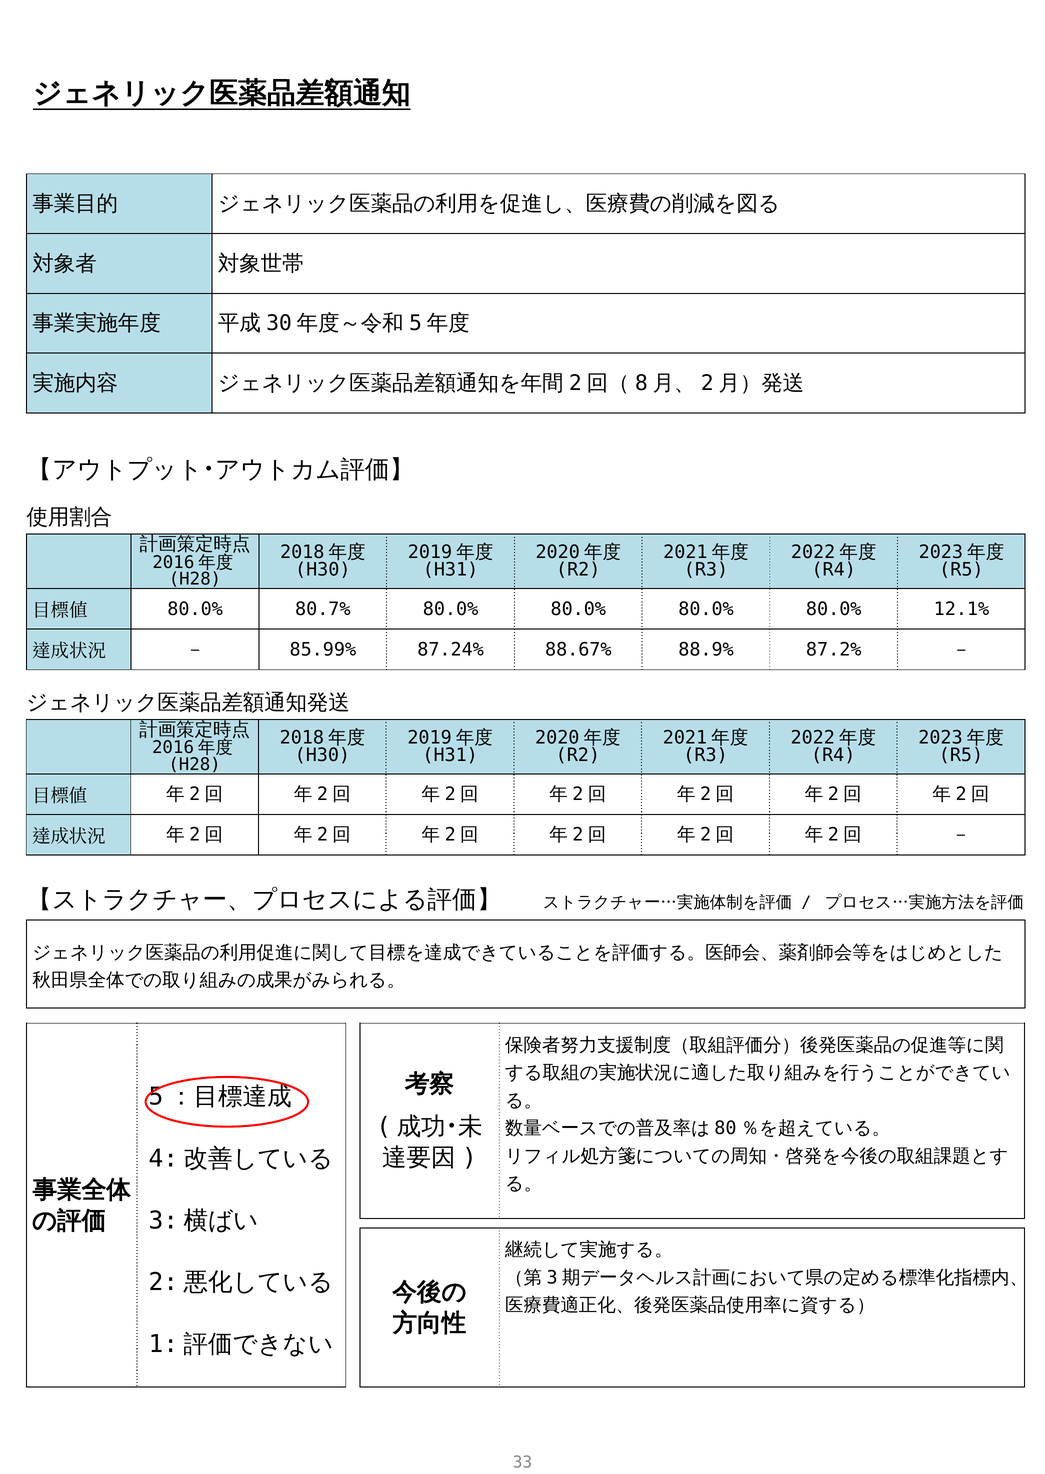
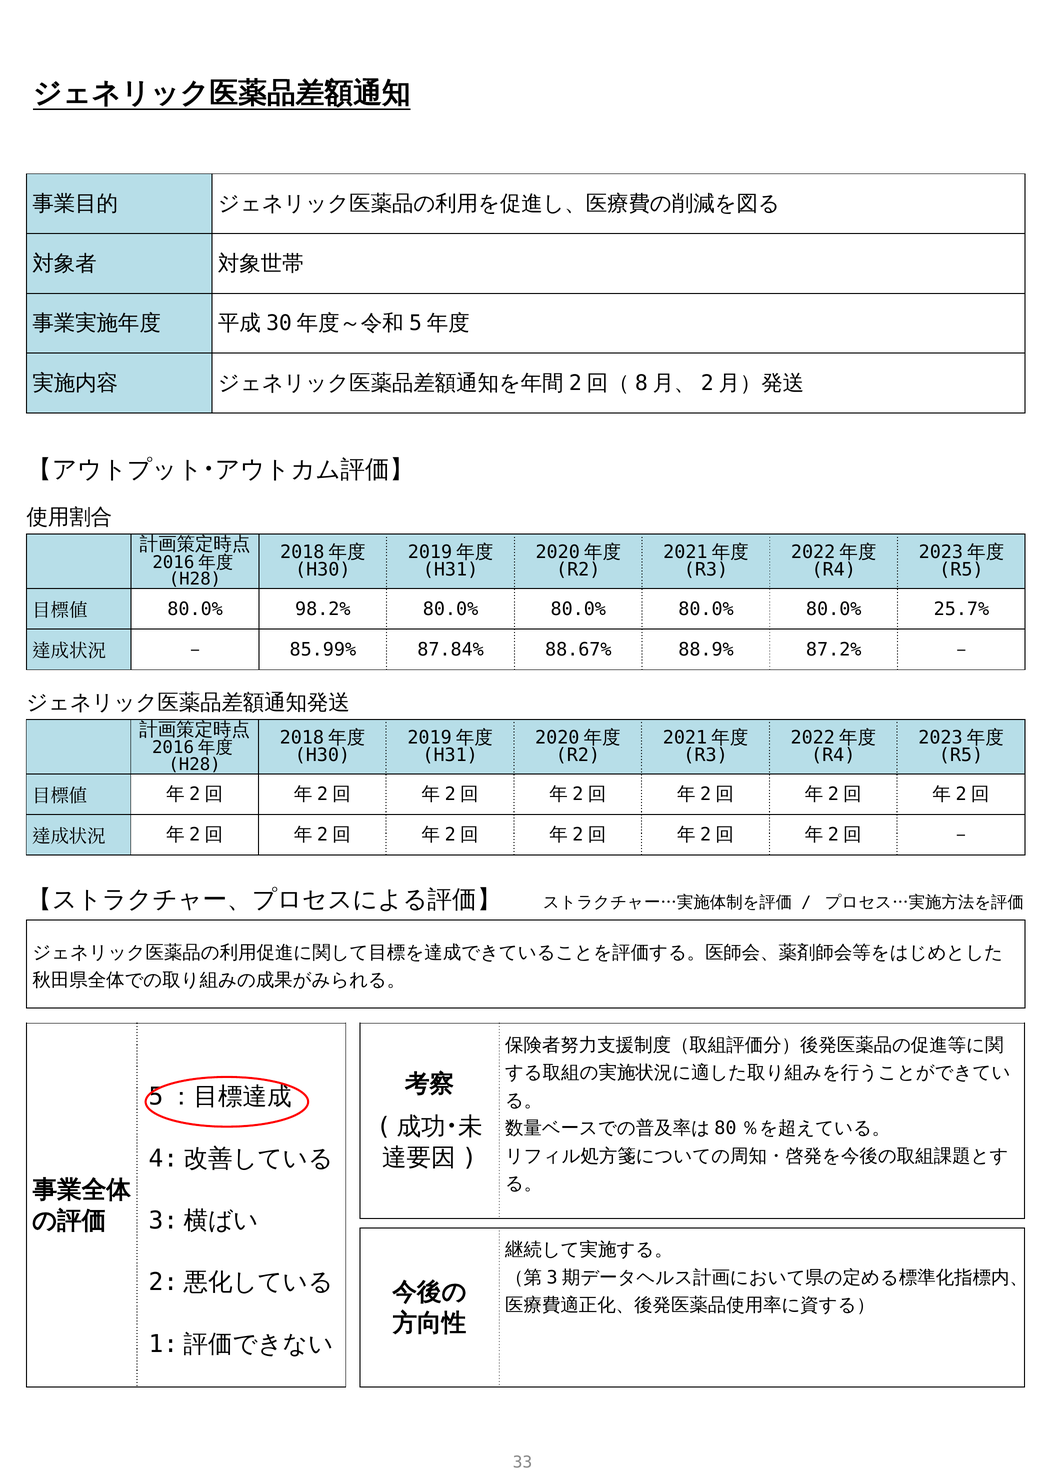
80.7%: 80.7% -> 98.2% (323, 609)
12.1%: 12.1% -> 25.7% (961, 609)
87.24%: 87.24% -> 87.84% (451, 650)
